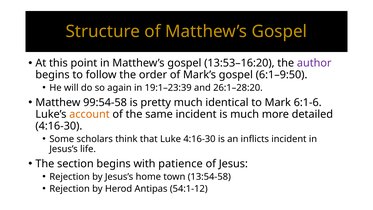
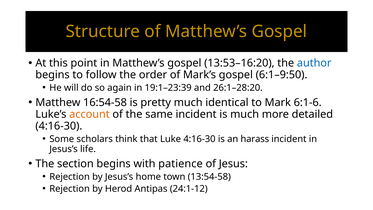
author colour: purple -> blue (314, 63)
99:54-58: 99:54-58 -> 16:54-58 (105, 102)
inflicts: inflicts -> harass (255, 139)
54:1-12: 54:1-12 -> 24:1-12 (189, 189)
